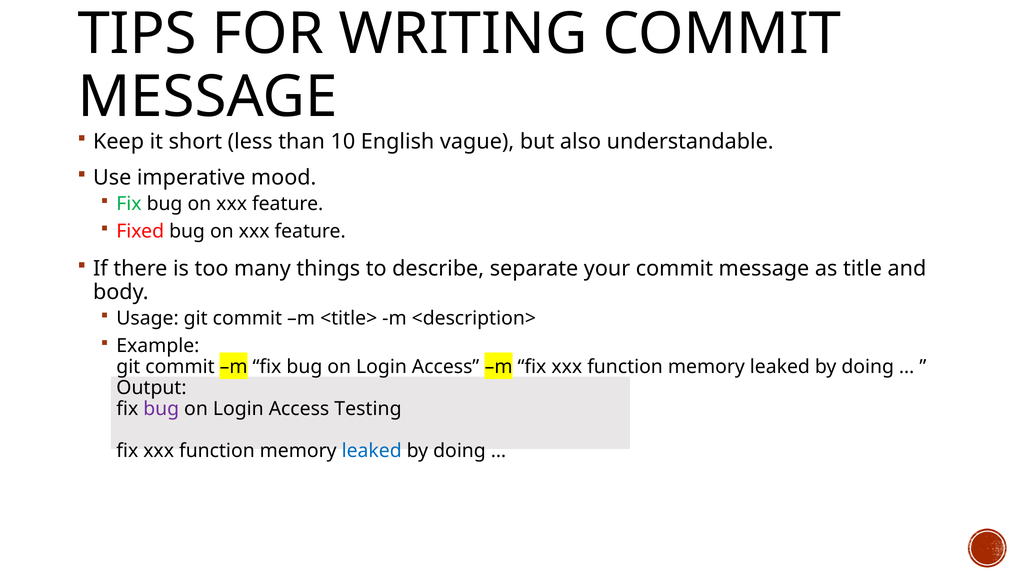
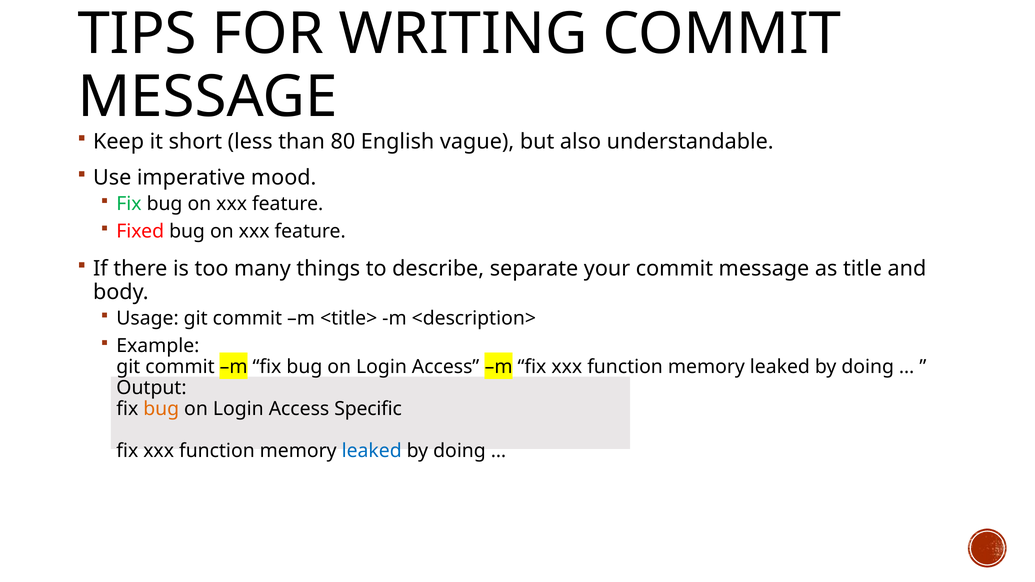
10: 10 -> 80 (343, 141)
bug colour: purple -> orange (161, 409)
Testing: Testing -> Specific (368, 409)
